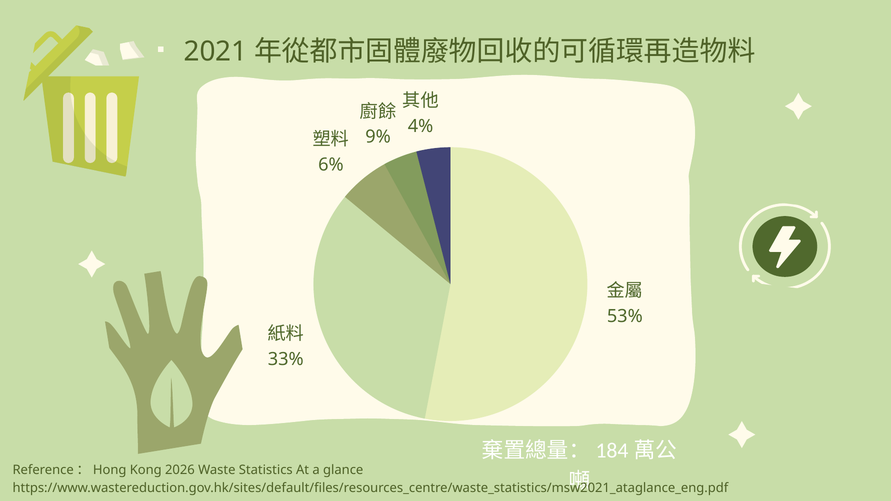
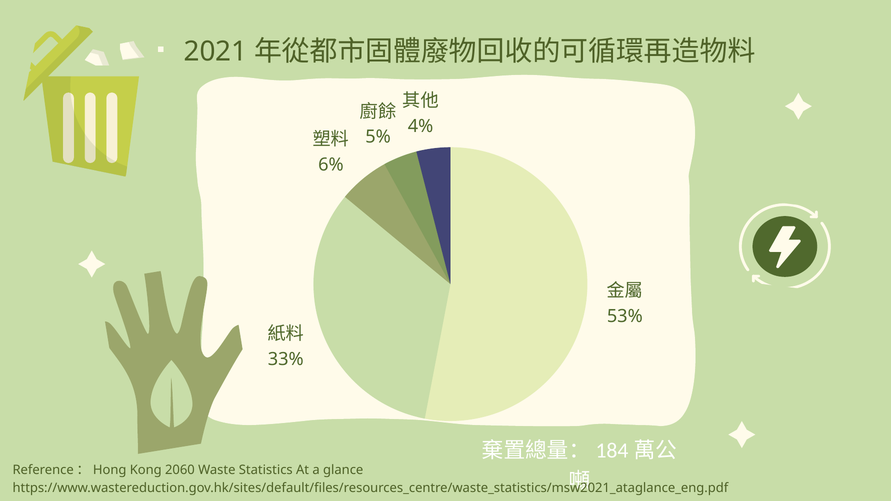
9%: 9% -> 5% (378, 137)
2026: 2026 -> 2060 (180, 470)
